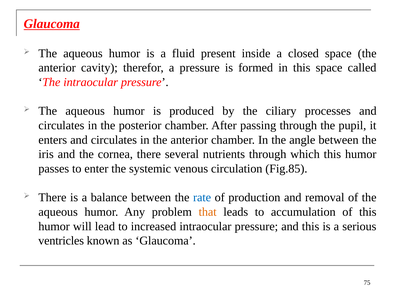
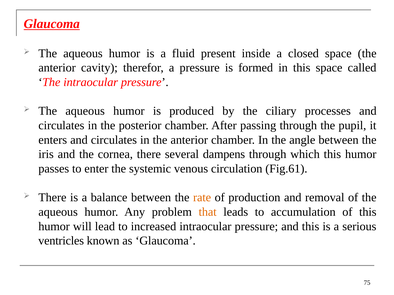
nutrients: nutrients -> dampens (224, 154)
Fig.85: Fig.85 -> Fig.61 (286, 169)
rate colour: blue -> orange (202, 198)
